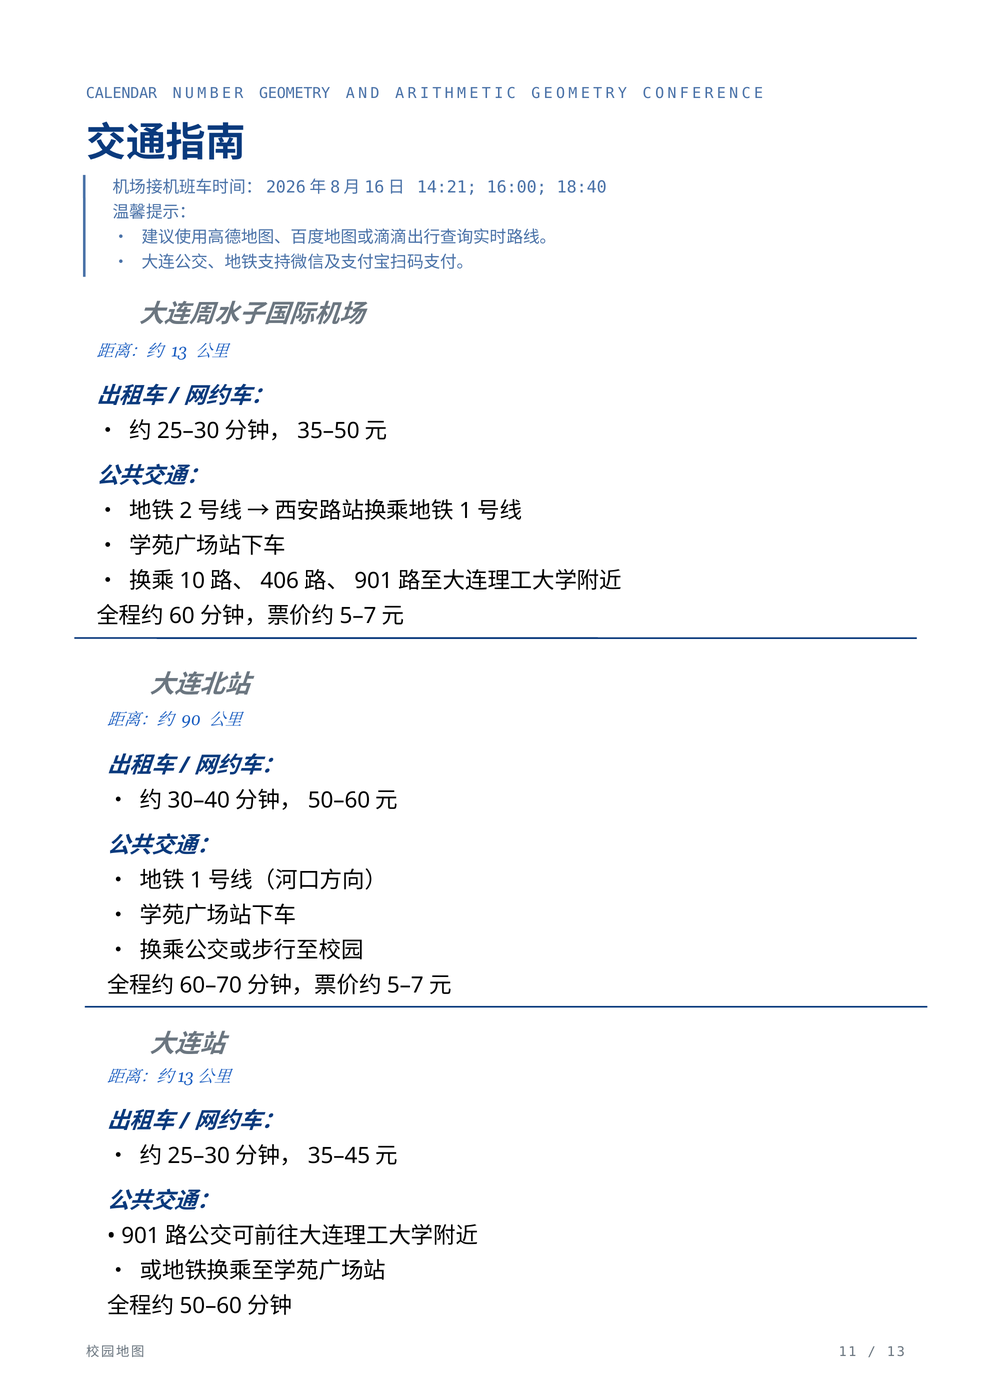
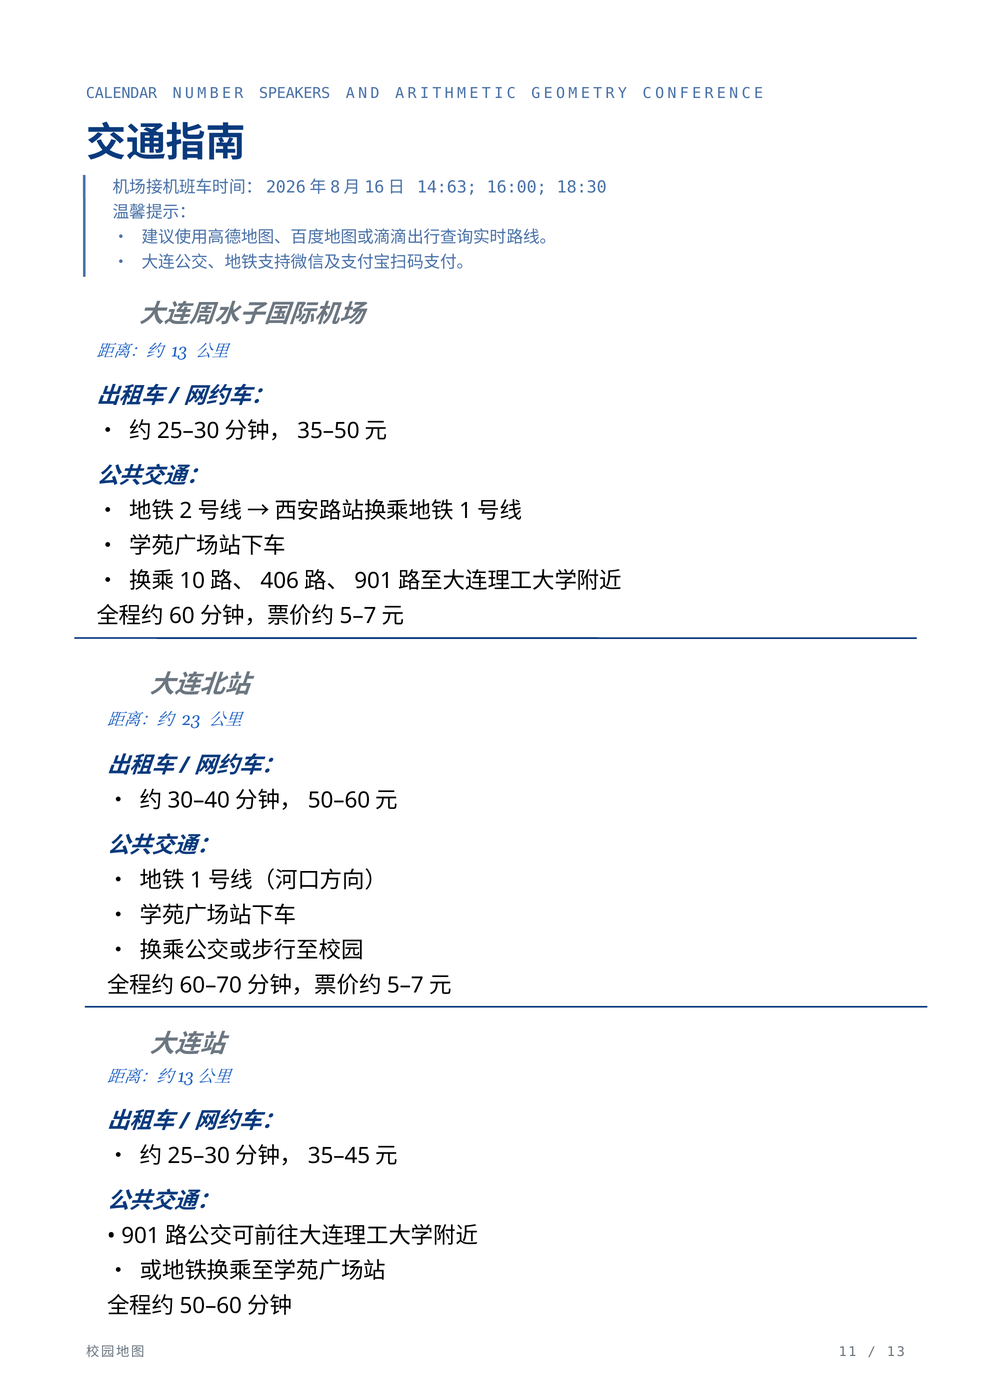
NUMBER GEOMETRY: GEOMETRY -> SPEAKERS (295, 93)
14:21: 14:21 -> 14:63 (447, 187)
18:40: 18:40 -> 18:30 (582, 187)
90: 90 -> 23 (191, 720)
